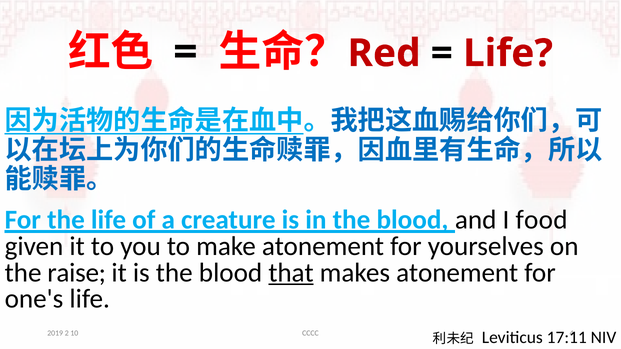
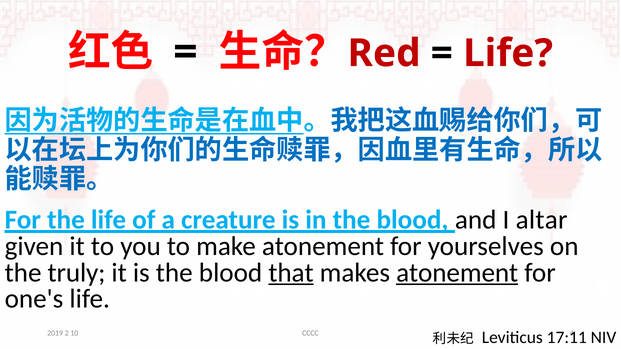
food: food -> altar (542, 220)
raise: raise -> truly (77, 273)
atonement underline: none -> present (457, 273)
